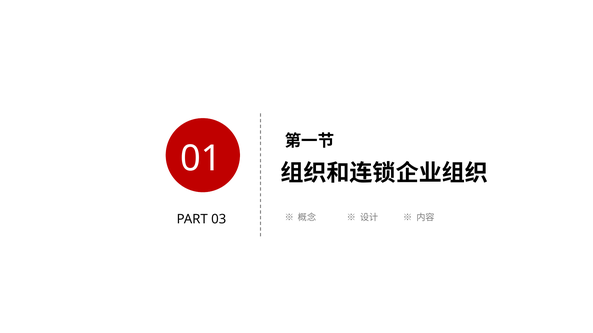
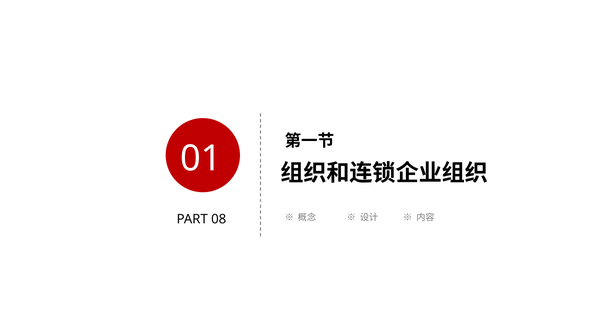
03: 03 -> 08 (219, 219)
